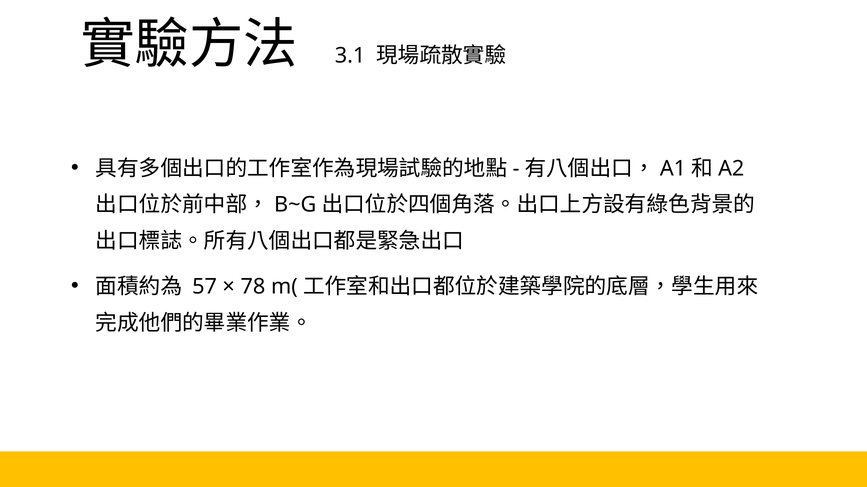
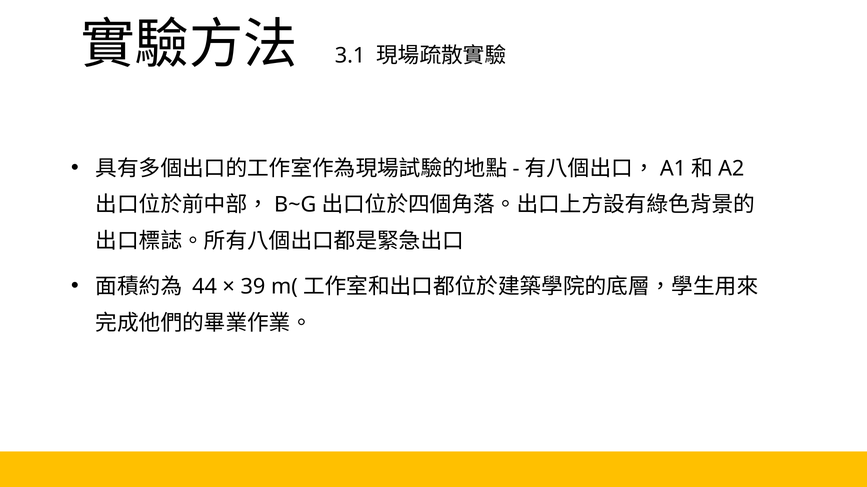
57: 57 -> 44 (205, 287)
78: 78 -> 39 (253, 287)
